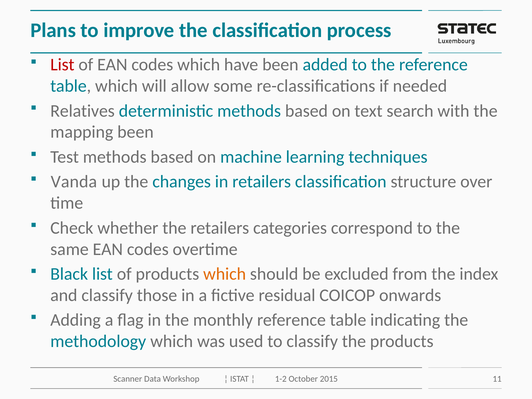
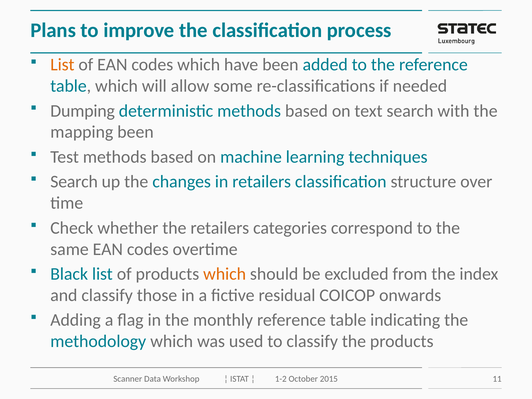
List colour: red -> orange (62, 65)
Relatives: Relatives -> Dumping (83, 111)
Vanda: Vanda -> Search (74, 182)
